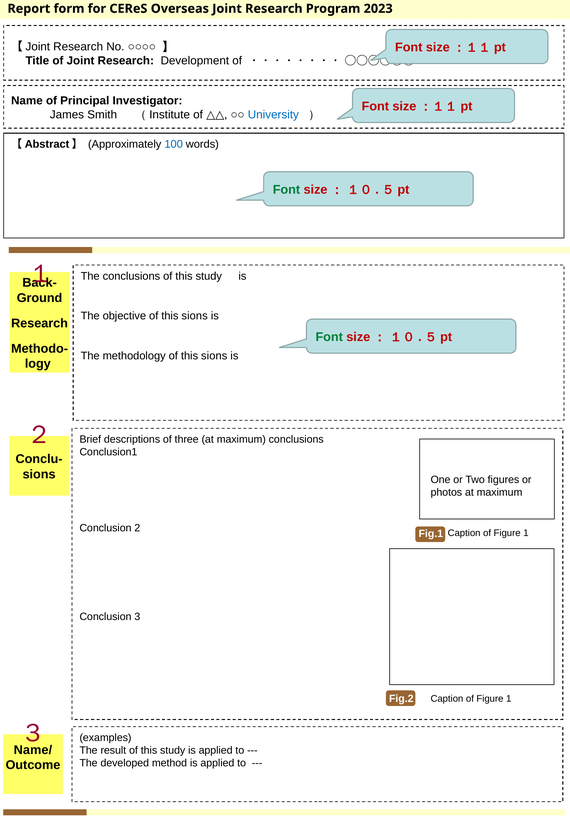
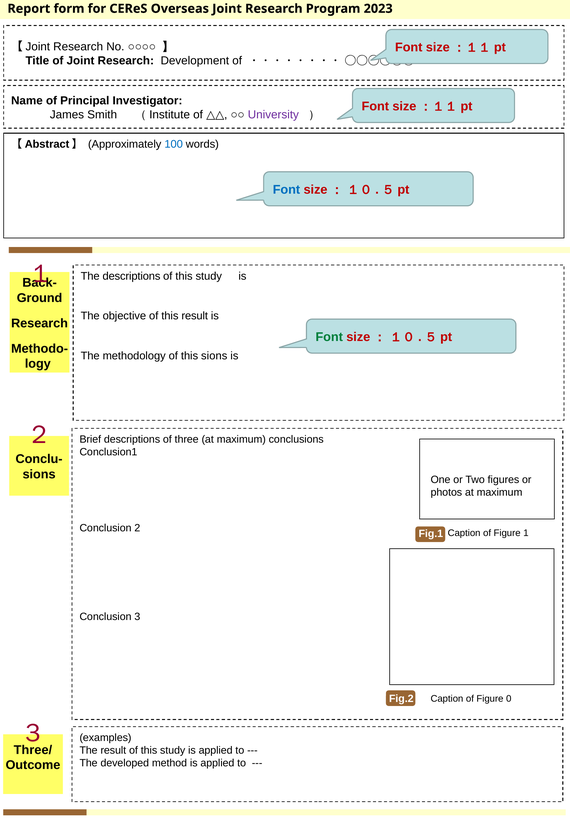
University colour: blue -> purple (273, 115)
Font colour: green -> blue (286, 190)
The conclusions: conclusions -> descriptions (131, 276)
objective of this sions: sions -> result (195, 316)
1: 1 -> 0 (509, 699)
Name/: Name/ -> Three/ (33, 750)
